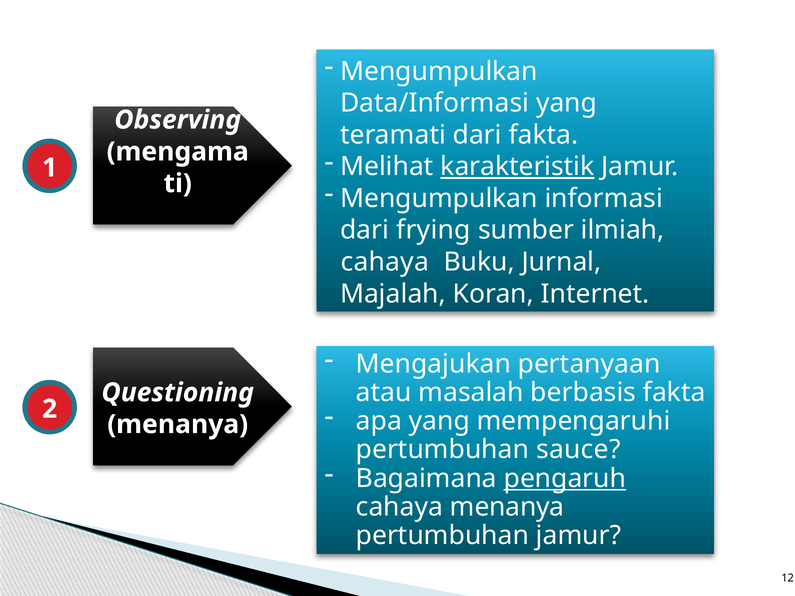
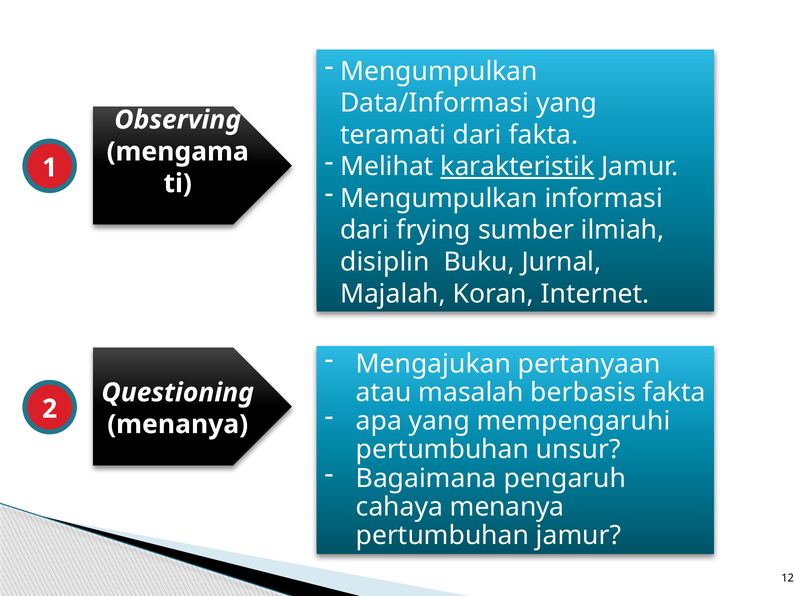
cahaya: cahaya -> disiplin (385, 262)
sauce: sauce -> unsur (578, 450)
pengaruh underline: present -> none (565, 478)
